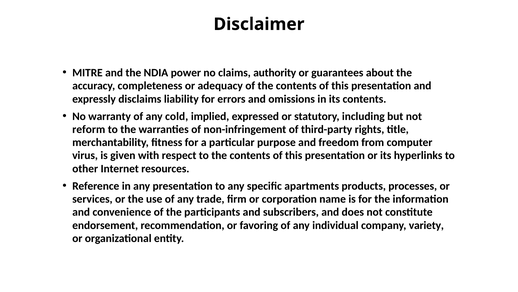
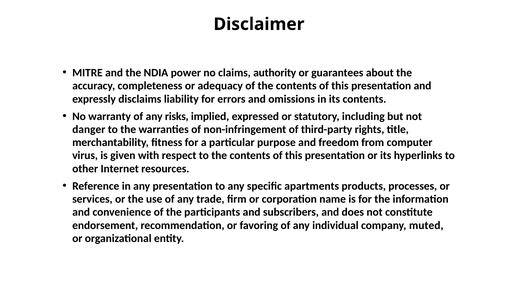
cold: cold -> risks (177, 116)
reform: reform -> danger (89, 129)
variety: variety -> muted (426, 225)
